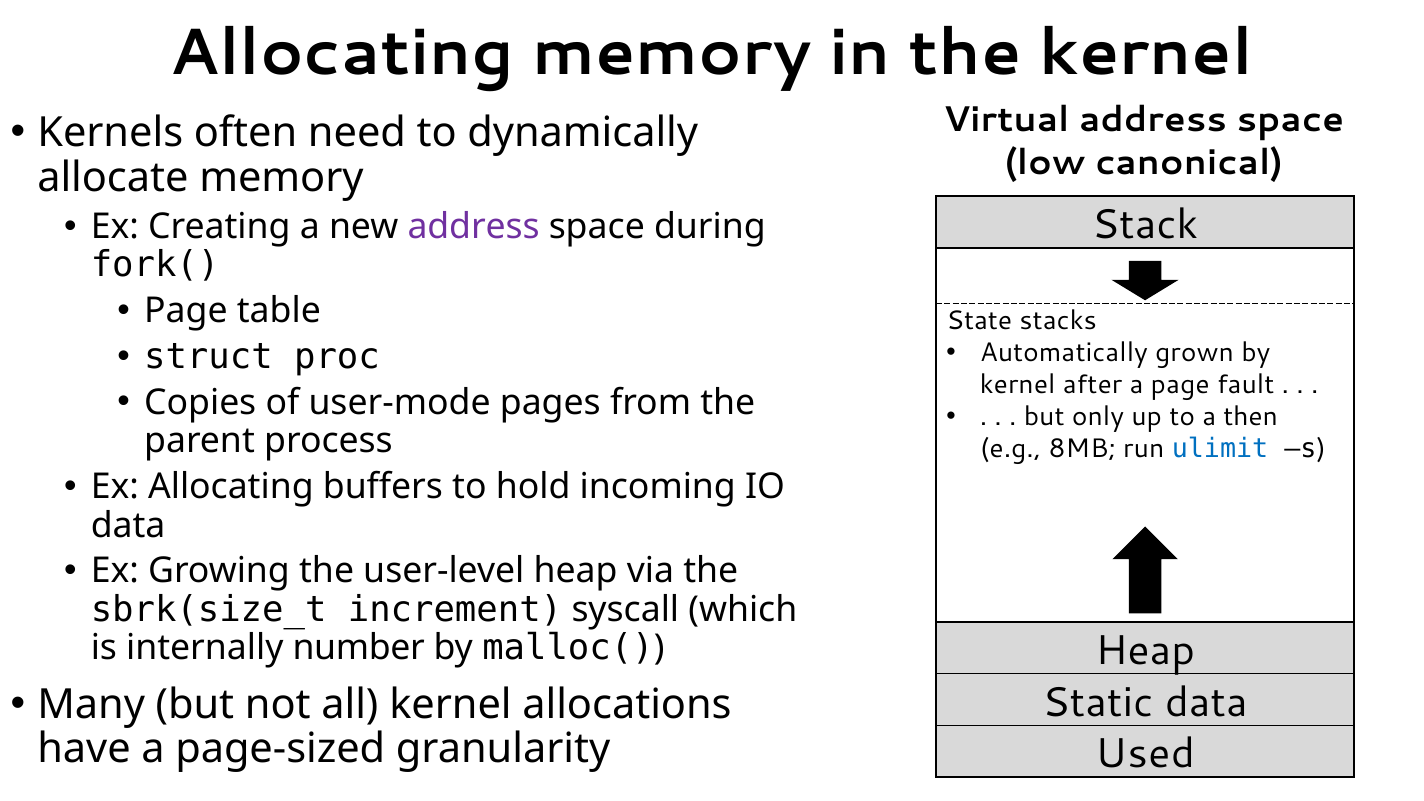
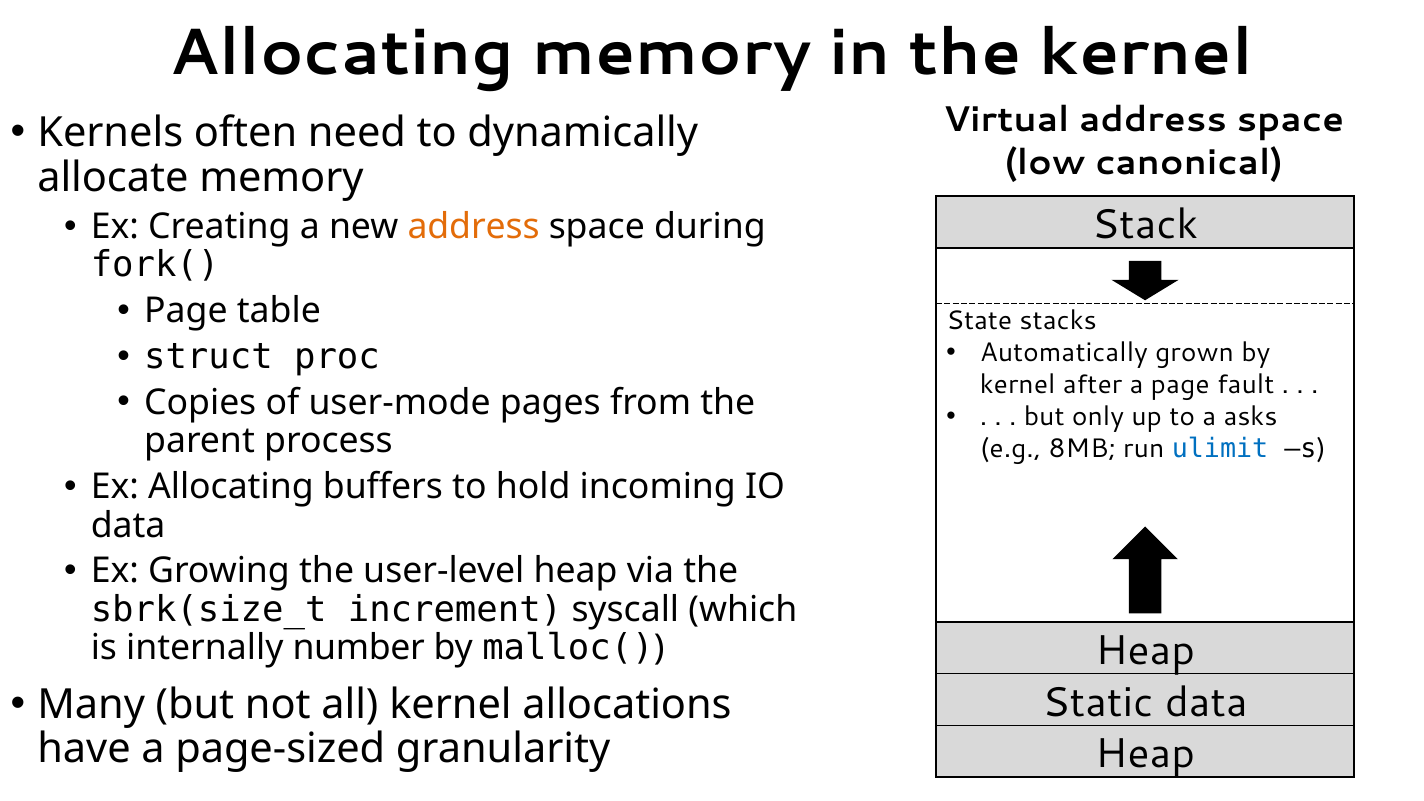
address colour: purple -> orange (474, 227)
then: then -> asks (1251, 417)
Used: Used -> Heap (1145, 754)
